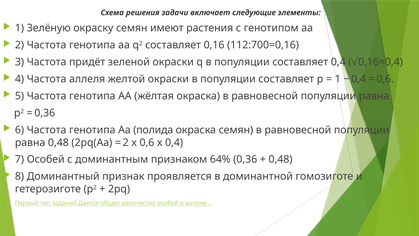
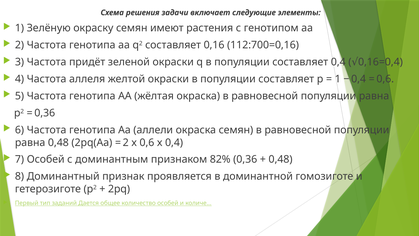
полида: полида -> аллели (153, 130)
64%: 64% -> 82% (220, 159)
